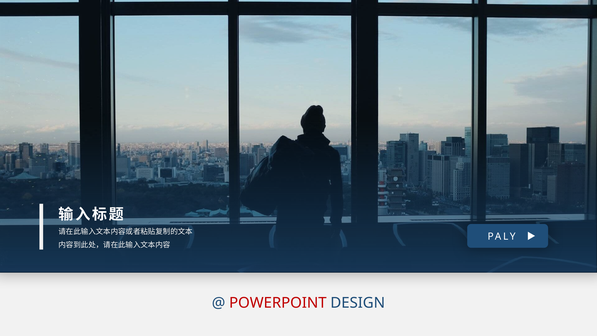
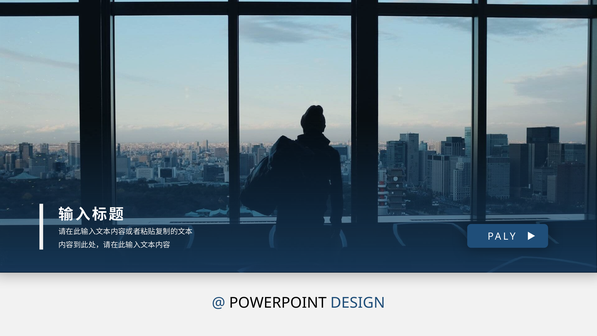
POWERPOINT colour: red -> black (278, 303)
